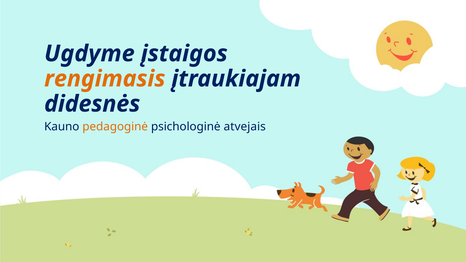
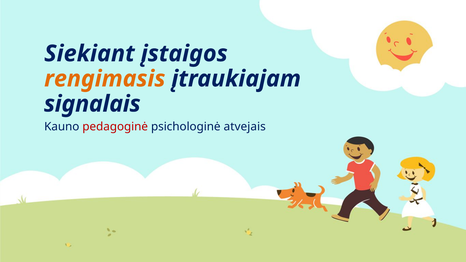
Ugdyme: Ugdyme -> Siekiant (89, 54)
didesnės: didesnės -> signalais (92, 104)
pedagoginė colour: orange -> red (115, 127)
